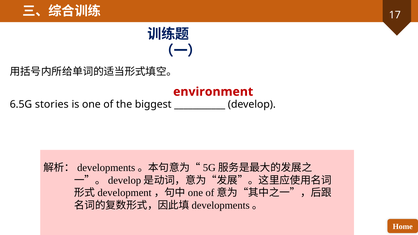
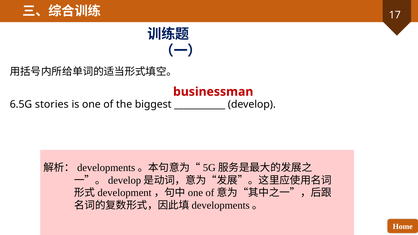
environment: environment -> businessman (213, 92)
